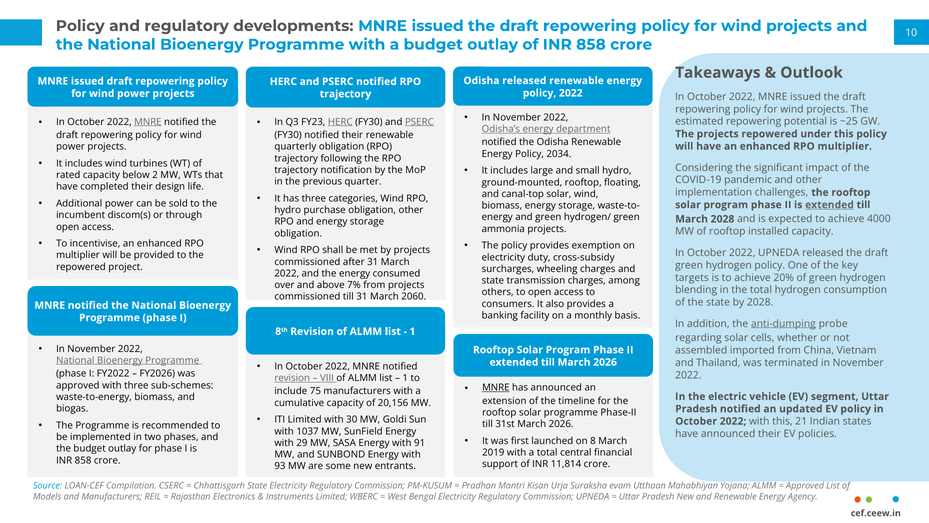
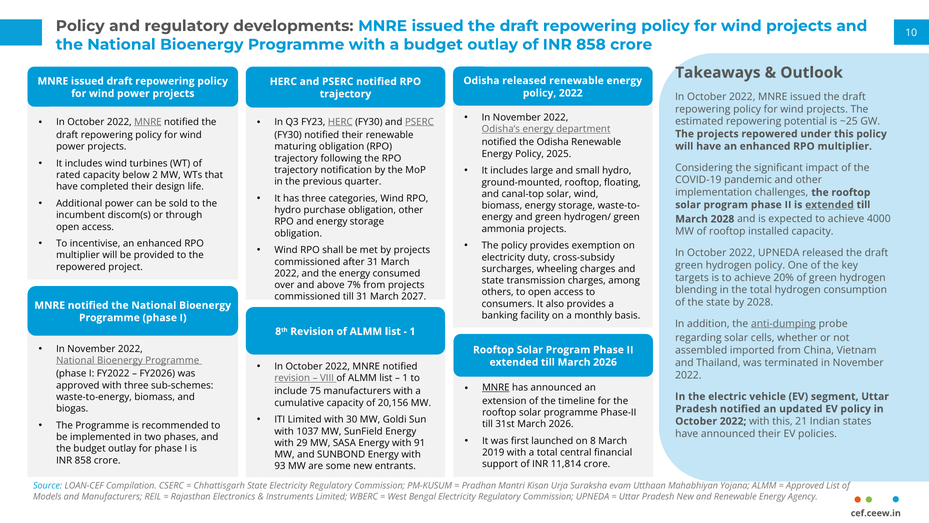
quarterly: quarterly -> maturing (295, 147)
2034: 2034 -> 2025 (559, 154)
2060: 2060 -> 2027 (414, 297)
